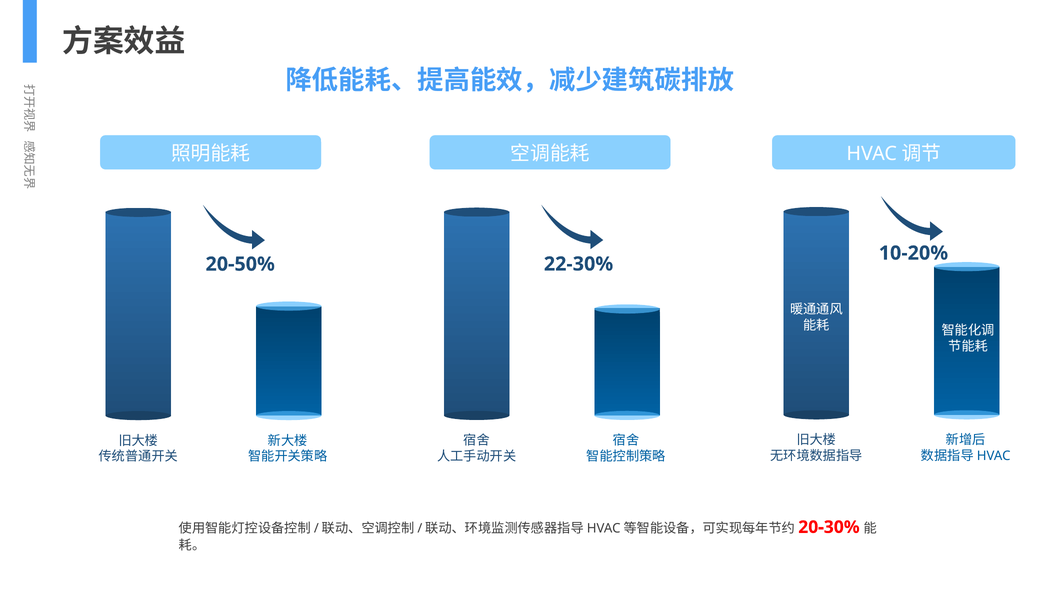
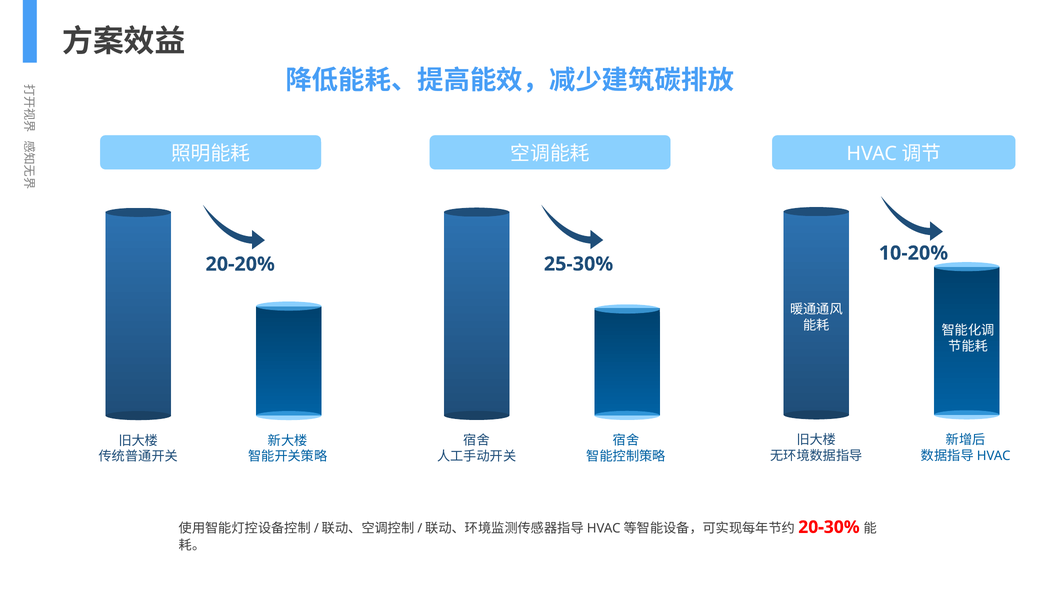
22-30%: 22-30% -> 25-30% (579, 264)
20-50%: 20-50% -> 20-20% (240, 264)
